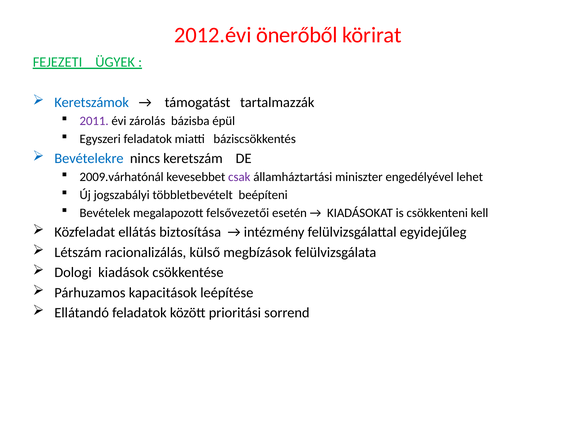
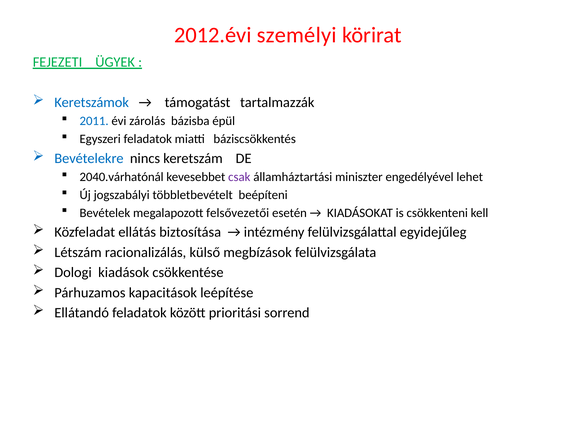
önerőből: önerőből -> személyi (297, 35)
2011 colour: purple -> blue (94, 121)
2009.várhatónál: 2009.várhatónál -> 2040.várhatónál (122, 177)
